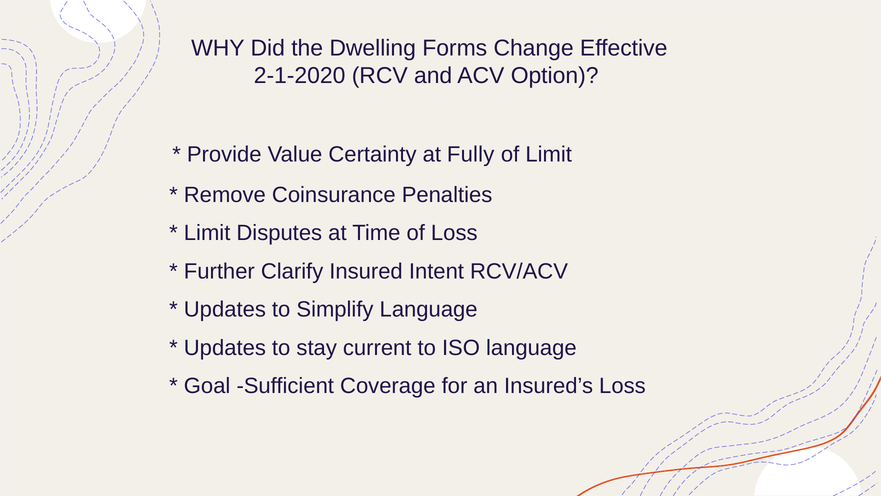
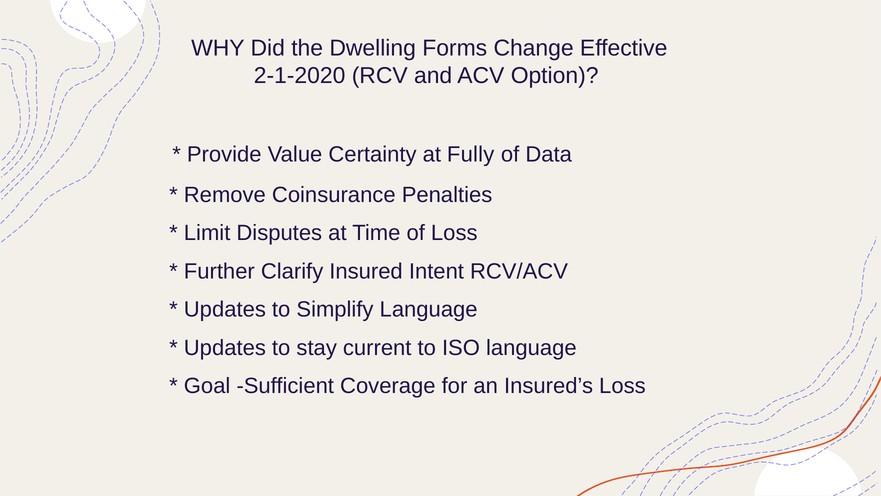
of Limit: Limit -> Data (549, 154)
